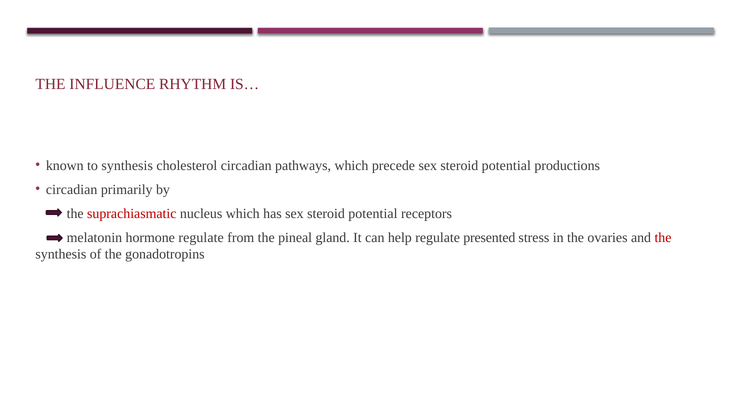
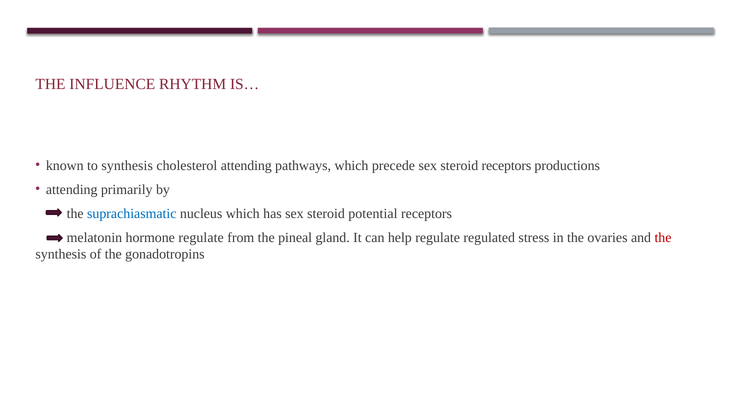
cholesterol circadian: circadian -> attending (246, 165)
precede sex steroid potential: potential -> receptors (506, 165)
circadian: circadian -> attending (72, 189)
suprachiasmatic colour: red -> blue (132, 214)
presented: presented -> regulated (489, 238)
